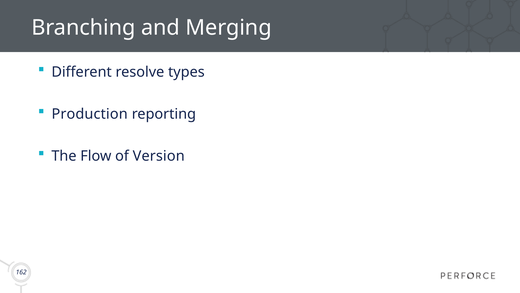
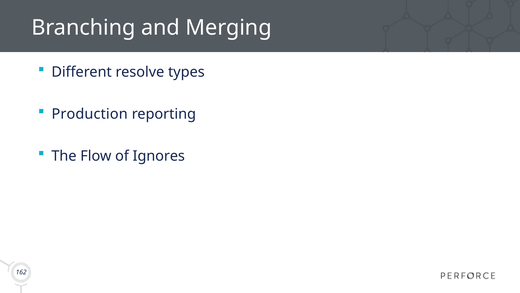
Version: Version -> Ignores (159, 156)
